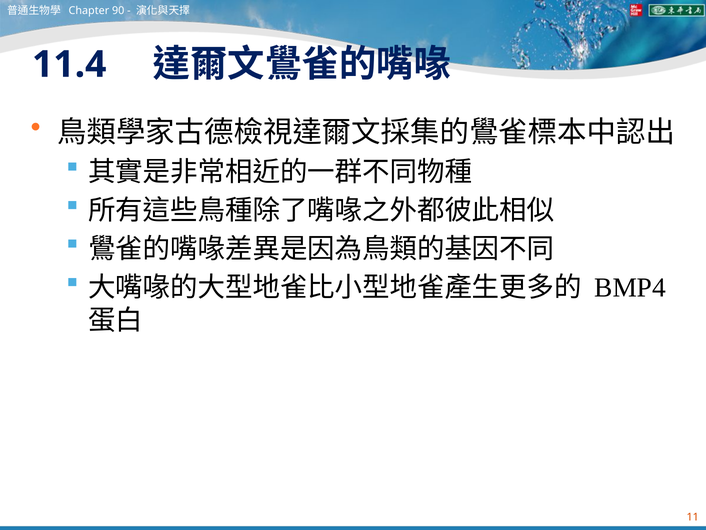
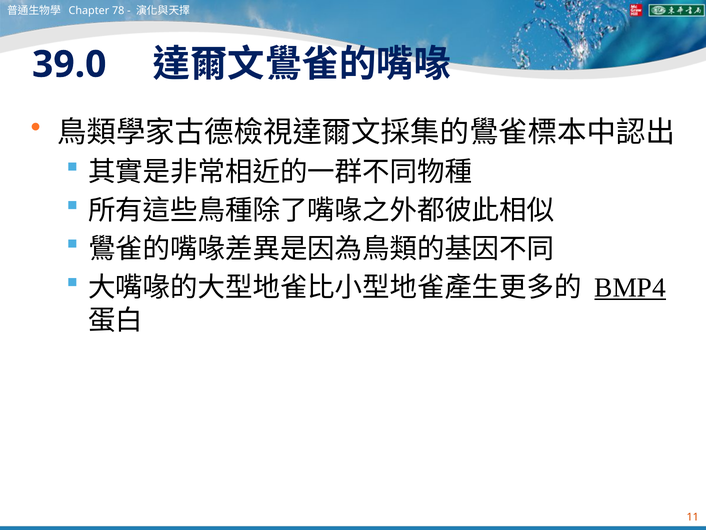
90: 90 -> 78 (118, 11)
11.4: 11.4 -> 39.0 (69, 64)
BMP4 underline: none -> present (630, 287)
